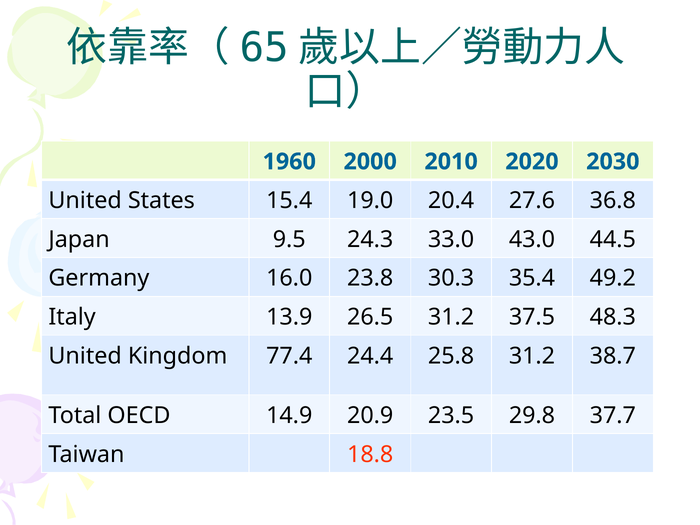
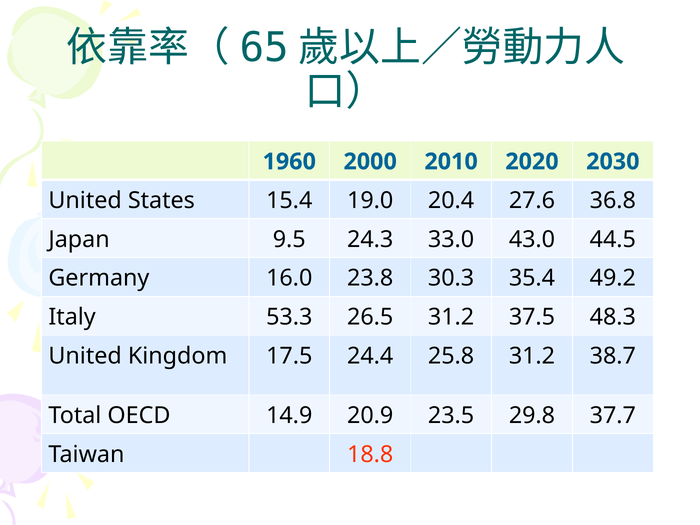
13.9: 13.9 -> 53.3 (289, 317)
77.4: 77.4 -> 17.5 (289, 356)
